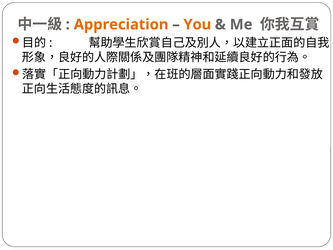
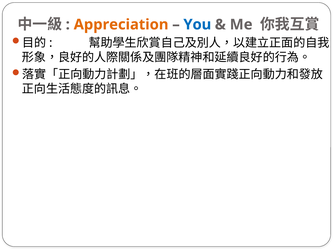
You colour: orange -> blue (197, 25)
